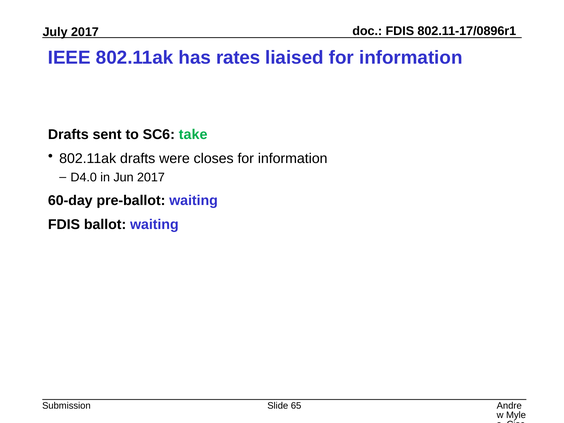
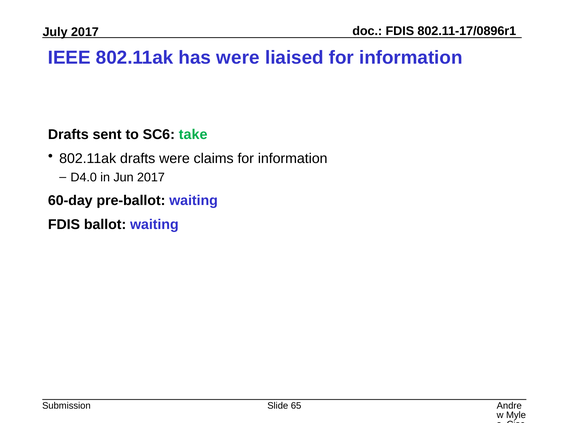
has rates: rates -> were (238, 58)
closes: closes -> claims (214, 158)
